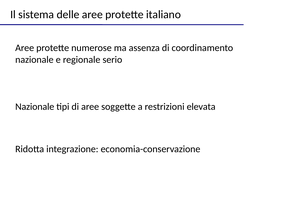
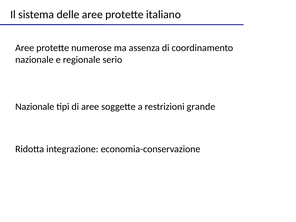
elevata: elevata -> grande (201, 107)
